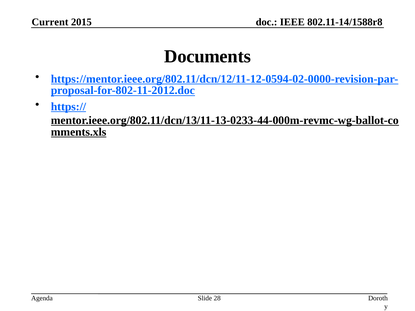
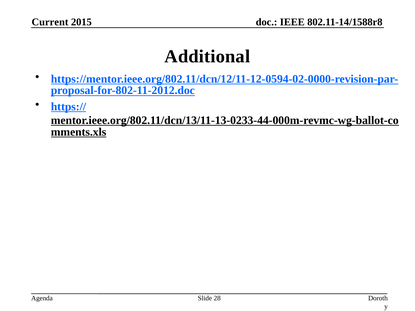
Documents: Documents -> Additional (207, 57)
